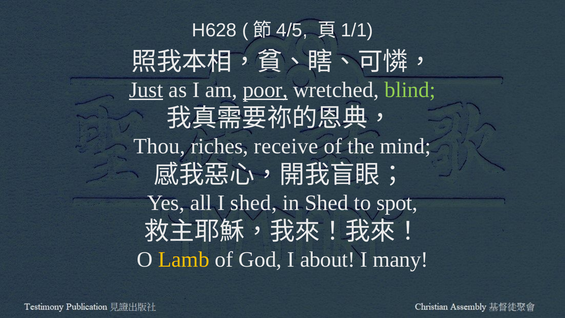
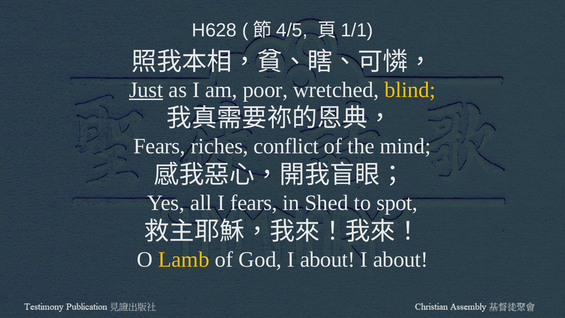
poor underline: present -> none (265, 90)
blind colour: light green -> yellow (410, 90)
Thou: Thou -> Fears (159, 146)
receive: receive -> conflict (286, 146)
I shed: shed -> fears (254, 203)
many: many -> about (401, 259)
